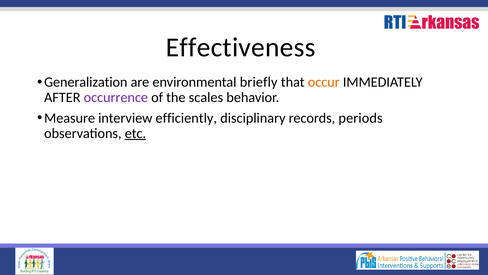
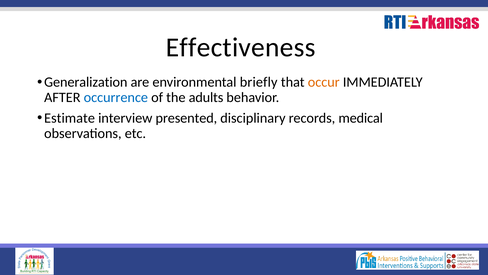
occurrence colour: purple -> blue (116, 97)
scales: scales -> adults (206, 97)
Measure: Measure -> Estimate (70, 118)
efficiently: efficiently -> presented (186, 118)
periods: periods -> medical (361, 118)
etc underline: present -> none (135, 133)
